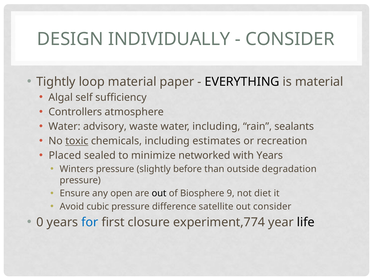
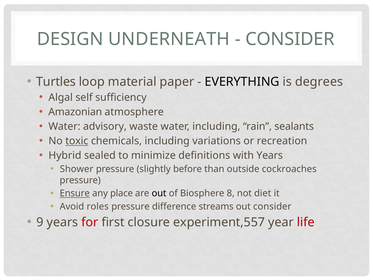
INDIVIDUALLY: INDIVIDUALLY -> UNDERNEATH (169, 39)
Tightly: Tightly -> Turtles (56, 82)
is material: material -> degrees (319, 82)
Controllers: Controllers -> Amazonian (75, 112)
estimates: estimates -> variations (217, 141)
Placed: Placed -> Hybrid (65, 155)
networked: networked -> definitions (204, 155)
Winters: Winters -> Shower (77, 169)
degradation: degradation -> cockroaches (289, 169)
Ensure underline: none -> present (75, 193)
open: open -> place (122, 193)
9: 9 -> 8 (231, 193)
cubic: cubic -> roles (98, 206)
satellite: satellite -> streams (216, 206)
0: 0 -> 9 (40, 222)
for colour: blue -> red (90, 222)
experiment,774: experiment,774 -> experiment,557 (219, 222)
life colour: black -> red (306, 222)
